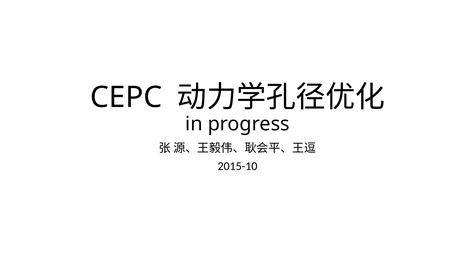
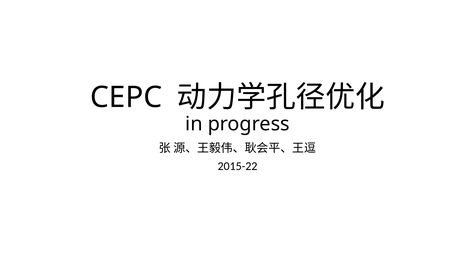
2015-10: 2015-10 -> 2015-22 (237, 166)
